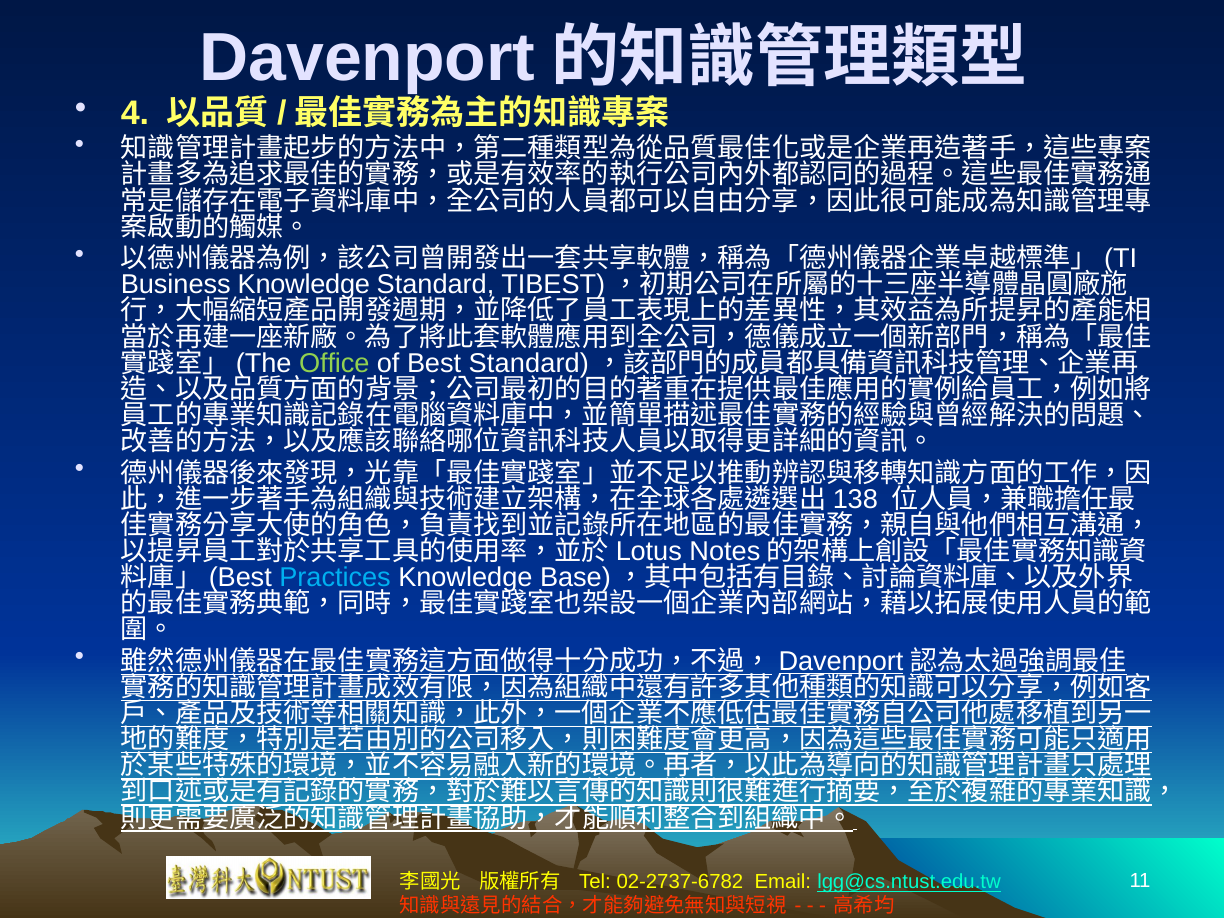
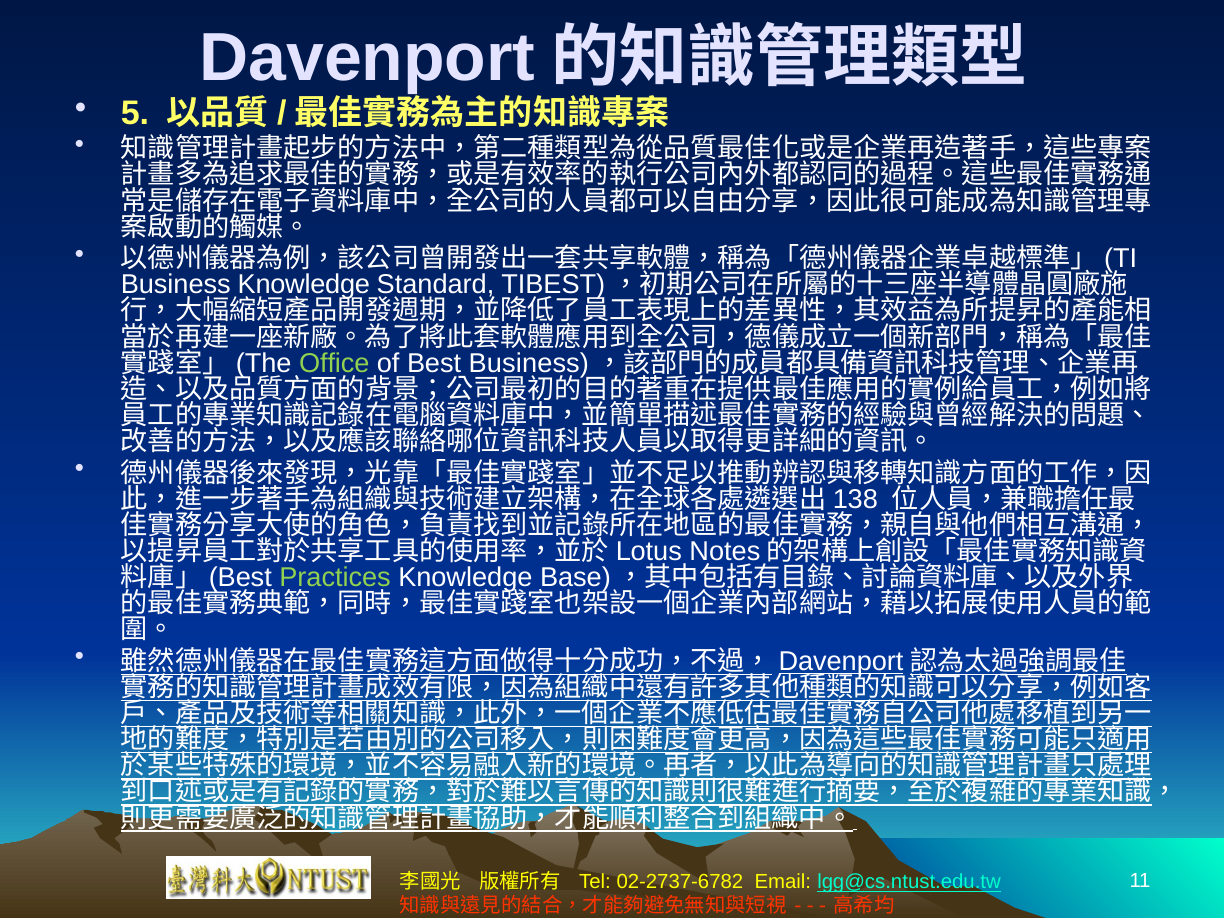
4: 4 -> 5 (135, 114)
Best Standard: Standard -> Business (529, 363)
Practices colour: light blue -> light green (335, 578)
